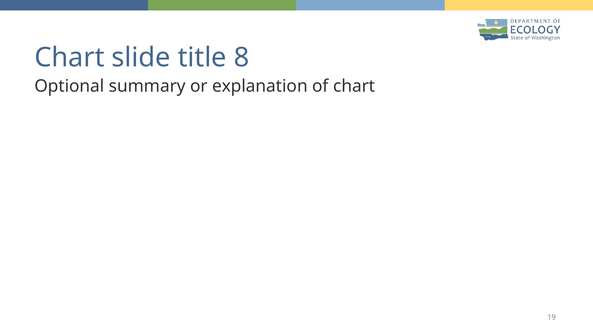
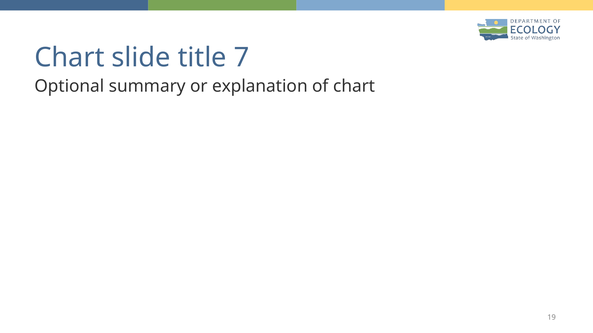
8: 8 -> 7 (242, 58)
